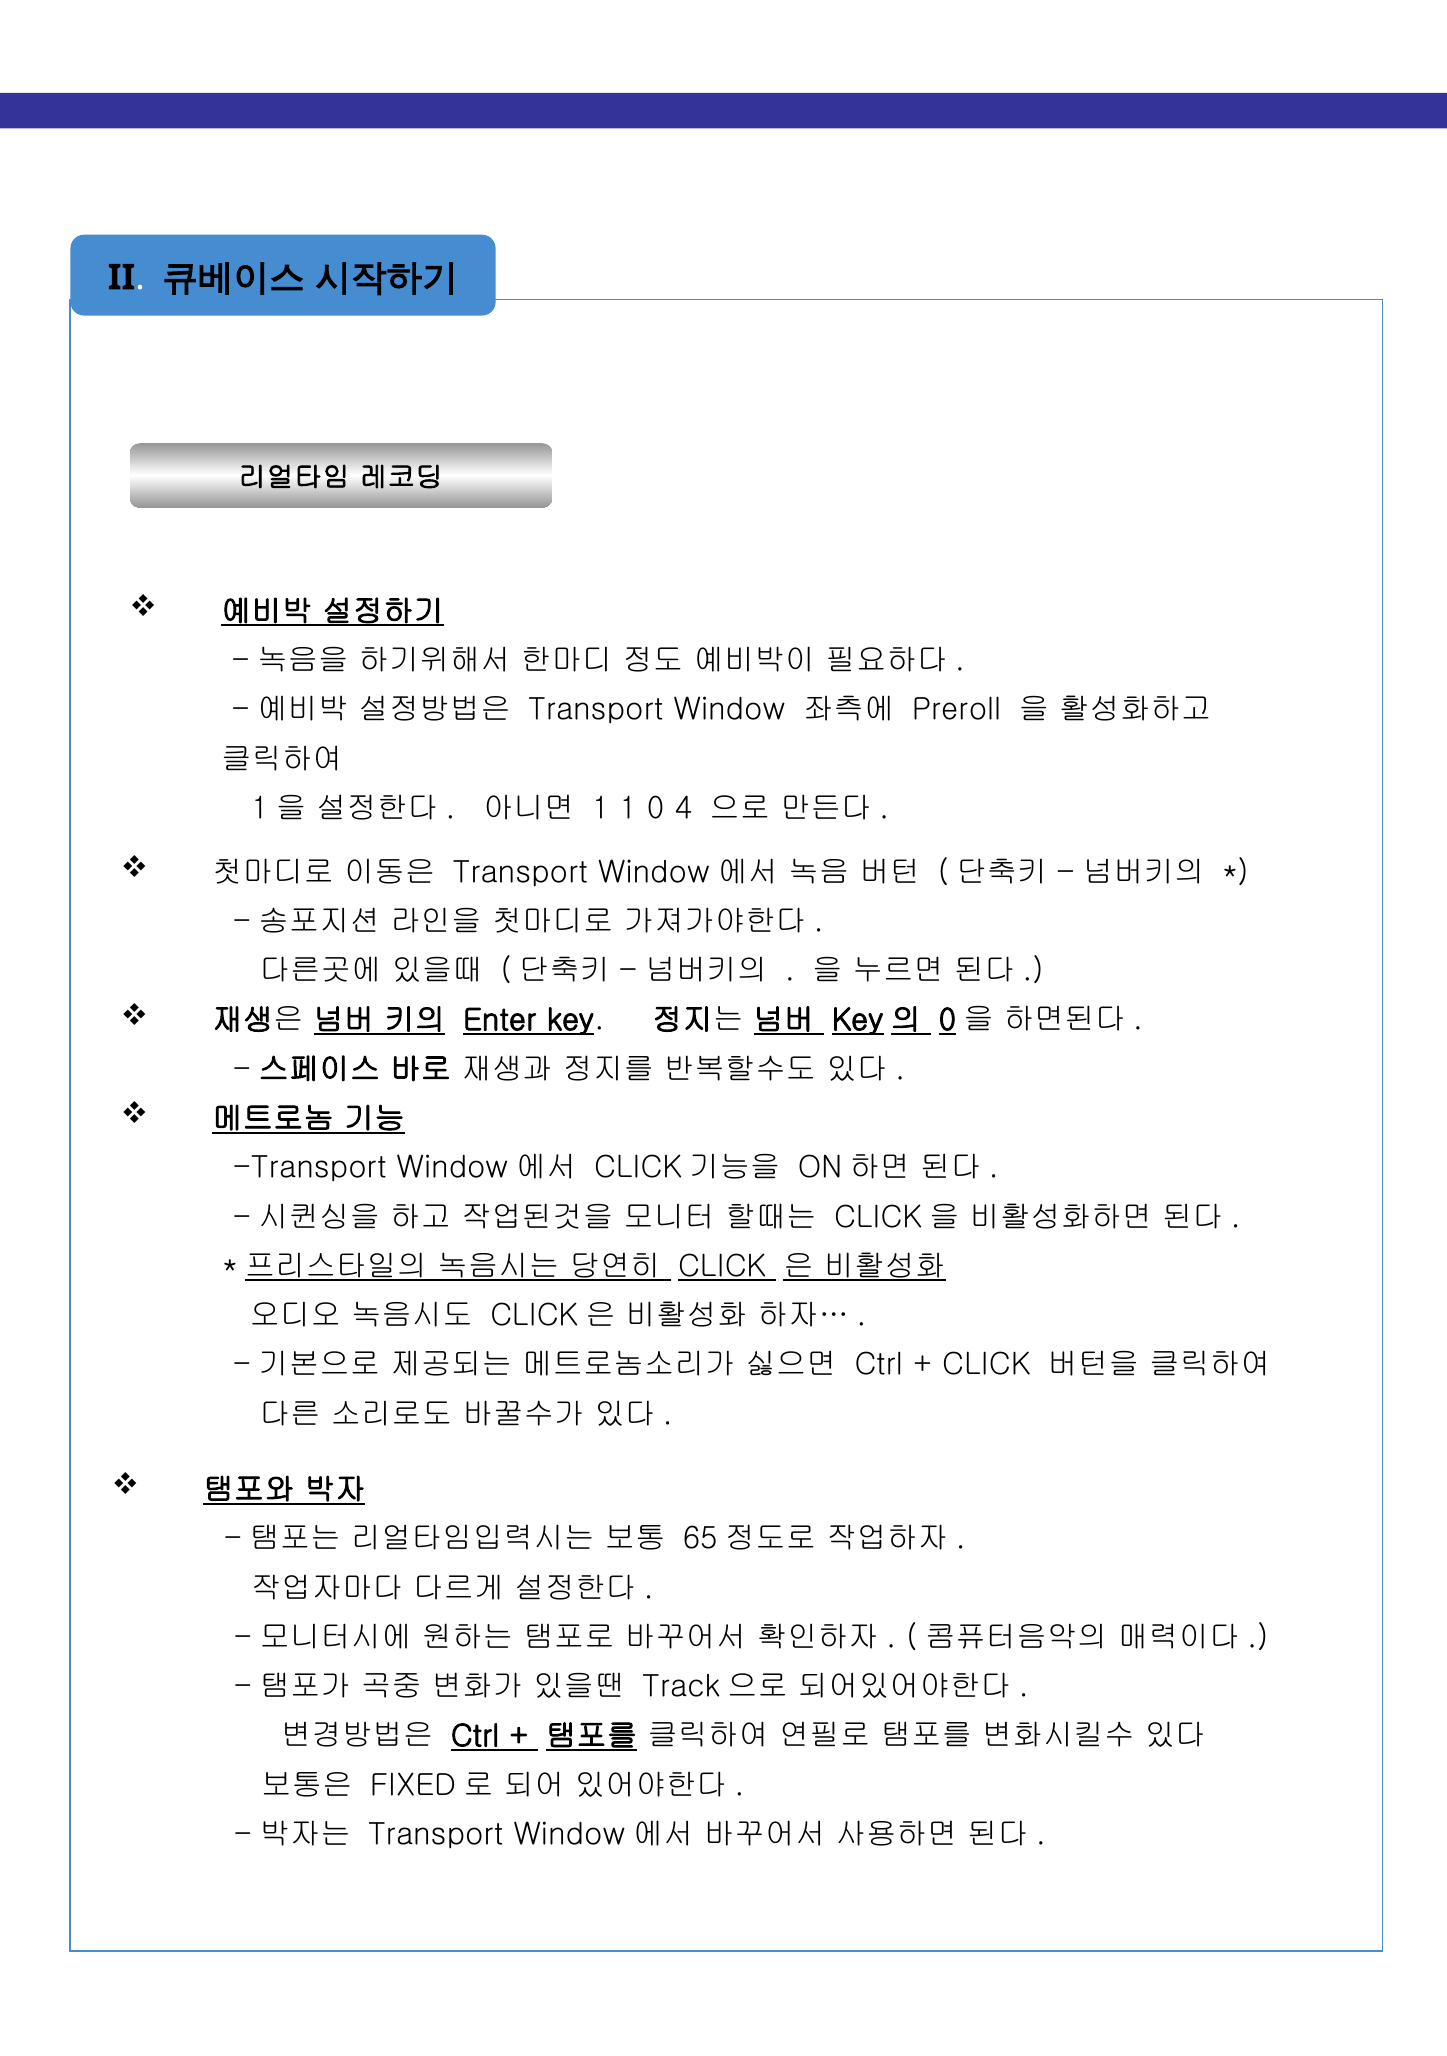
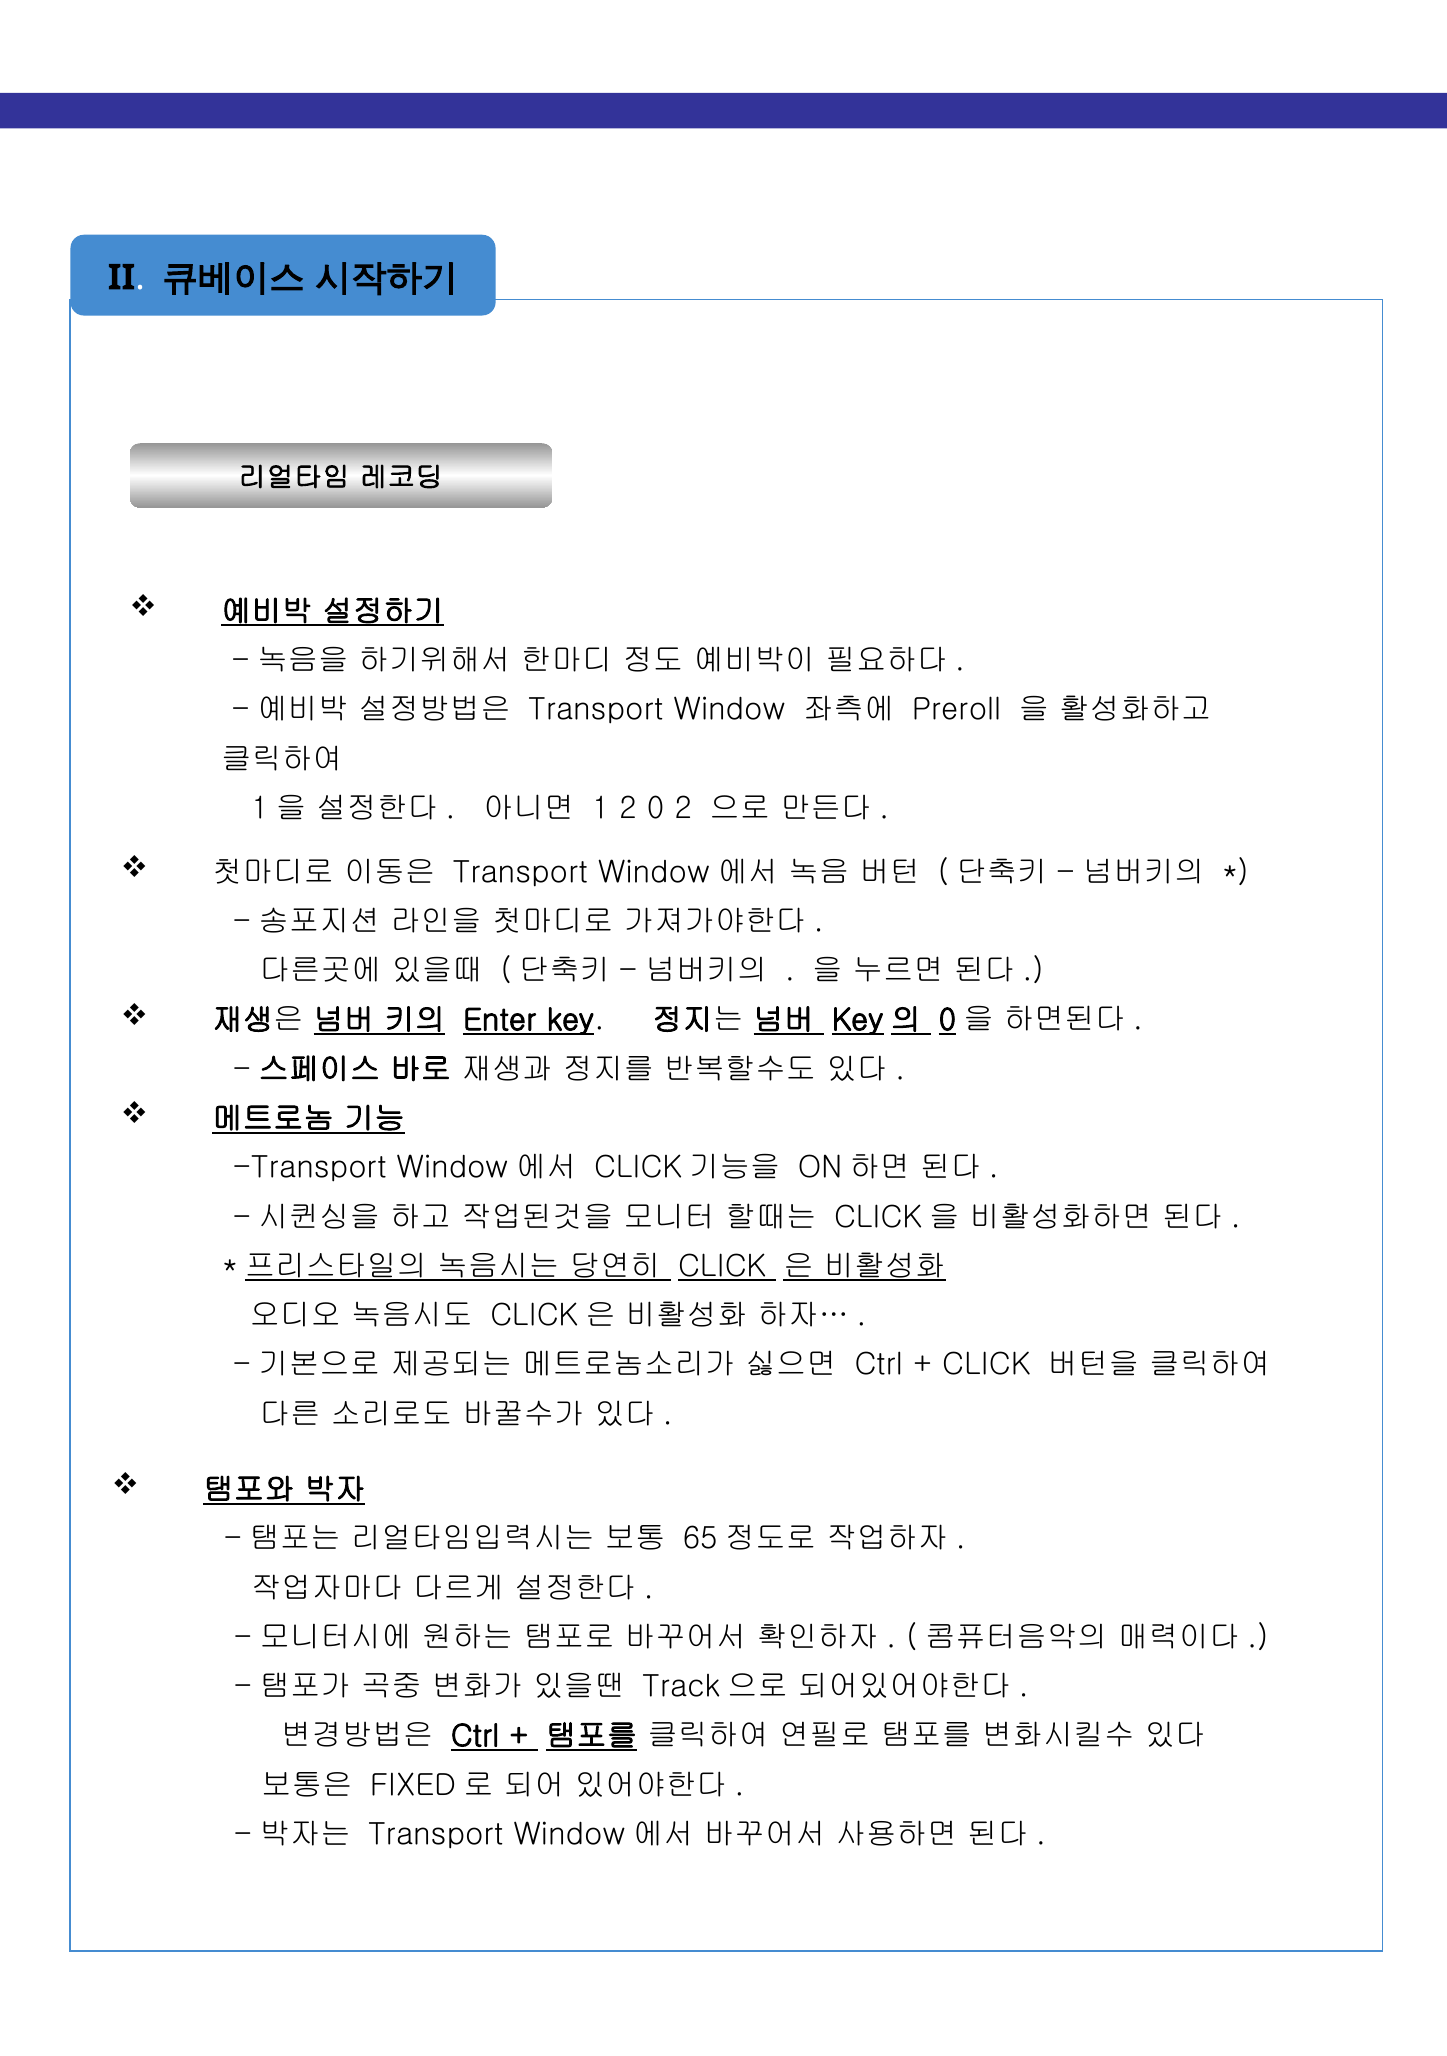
1 1: 1 -> 2 (628, 809)
0 4: 4 -> 2 (683, 809)
